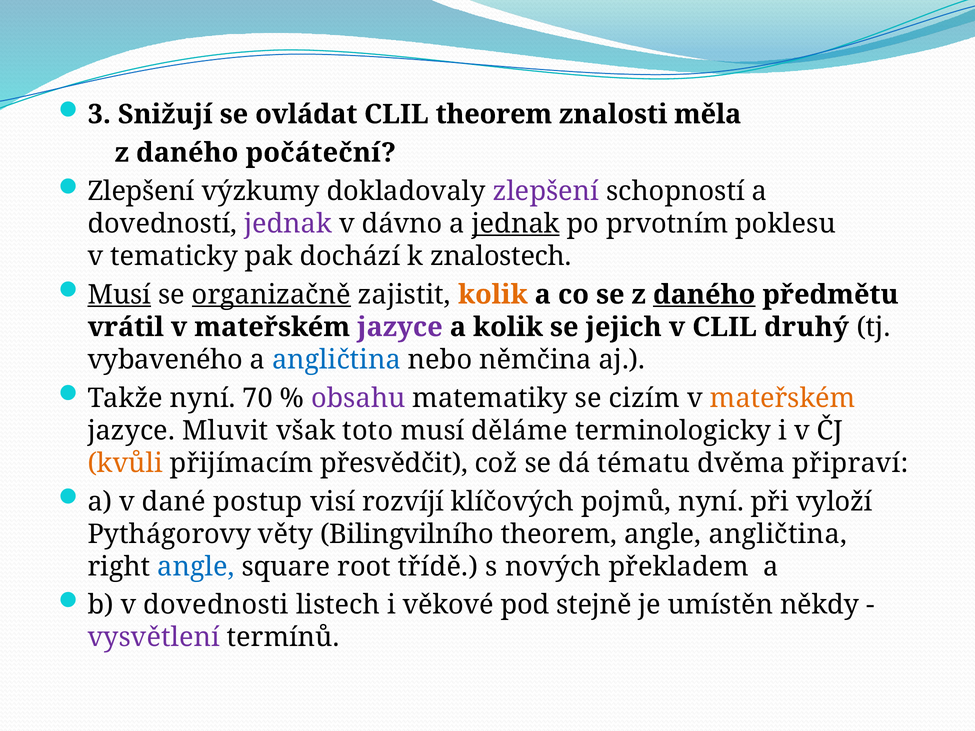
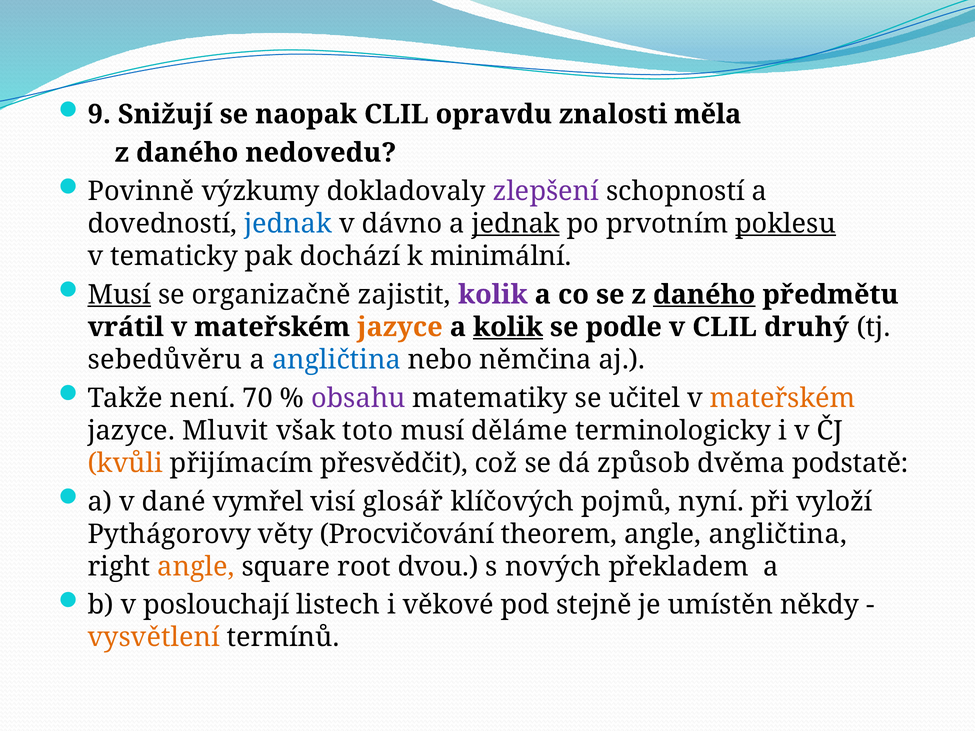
3: 3 -> 9 (99, 114)
ovládat: ovládat -> naopak (306, 114)
CLIL theorem: theorem -> opravdu (494, 114)
počáteční: počáteční -> nedovedu (321, 153)
Zlepšení: Zlepšení -> Povinně (141, 191)
jednak colour: purple -> blue (288, 224)
poklesu underline: none -> present (786, 224)
znalostech: znalostech -> minimální (501, 256)
organizačně underline: present -> none (271, 295)
kolik colour: orange -> purple (493, 295)
jazyce colour: purple -> orange (400, 327)
kolik underline: none -> present (508, 327)
jejich: jejich -> podle (624, 327)
vybaveného: vybaveného -> sebedůvěru (165, 360)
Takže nyní: nyní -> není (203, 398)
cizím: cizím -> učitel (644, 398)
tématu: tématu -> způsob (644, 463)
připraví: připraví -> podstatě (851, 463)
postup: postup -> vymřel (258, 502)
rozvíjí: rozvíjí -> glosář (403, 502)
Bilingvilního: Bilingvilního -> Procvičování (407, 534)
angle colour: blue -> orange (196, 567)
třídě: třídě -> dvou (438, 567)
dovednosti: dovednosti -> poslouchají (216, 605)
vysvětlení colour: purple -> orange (154, 638)
